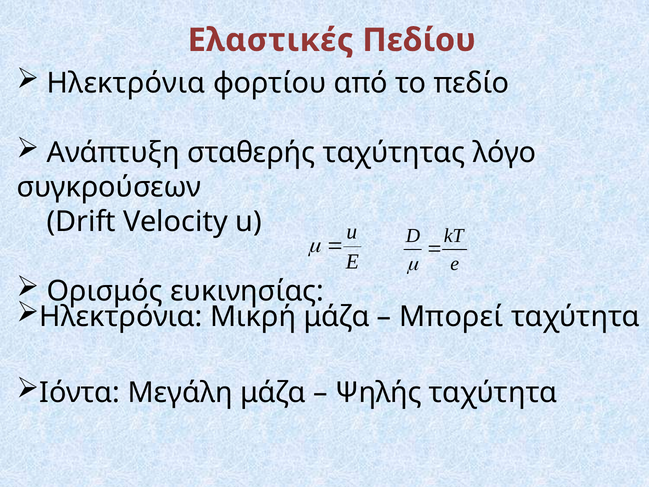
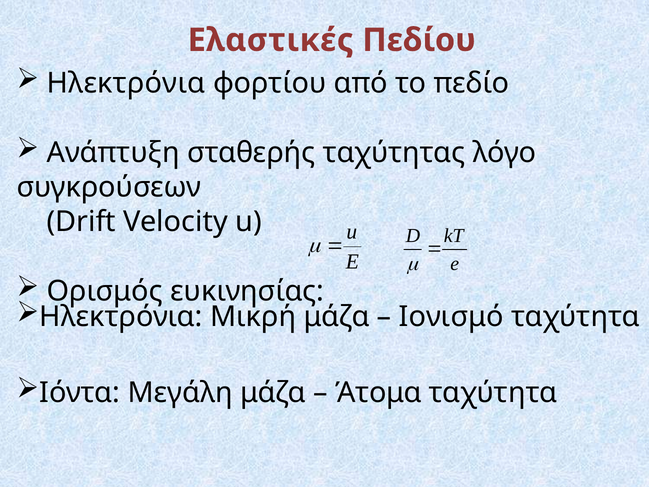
Μπορεί: Μπορεί -> Ιονισμό (451, 317)
Ψηλής: Ψηλής -> Άτομα (378, 393)
